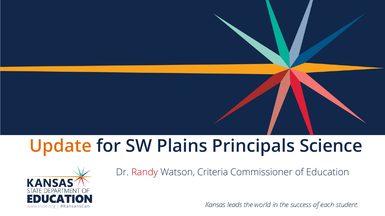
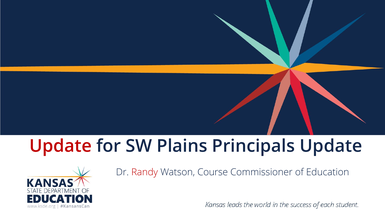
Update colour: orange -> red (61, 146)
Principals Science: Science -> Update (331, 146)
Criteria: Criteria -> Course (213, 173)
